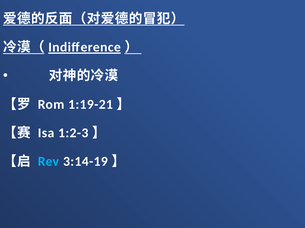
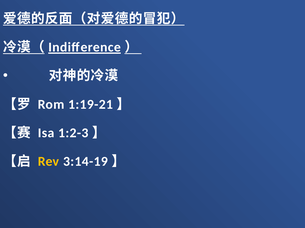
Rev colour: light blue -> yellow (48, 162)
